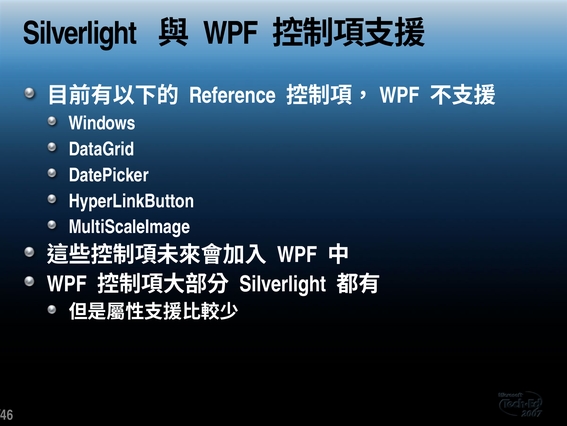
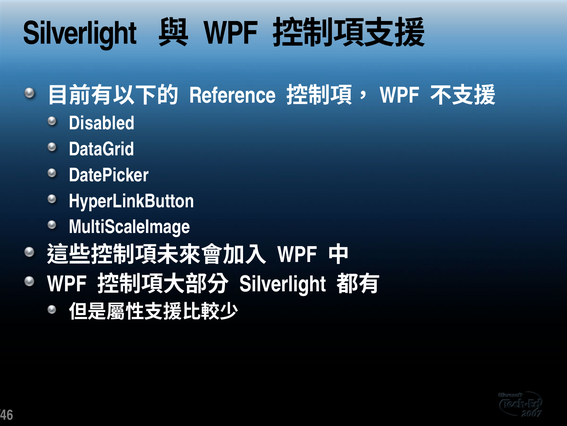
Windows: Windows -> Disabled (102, 123)
